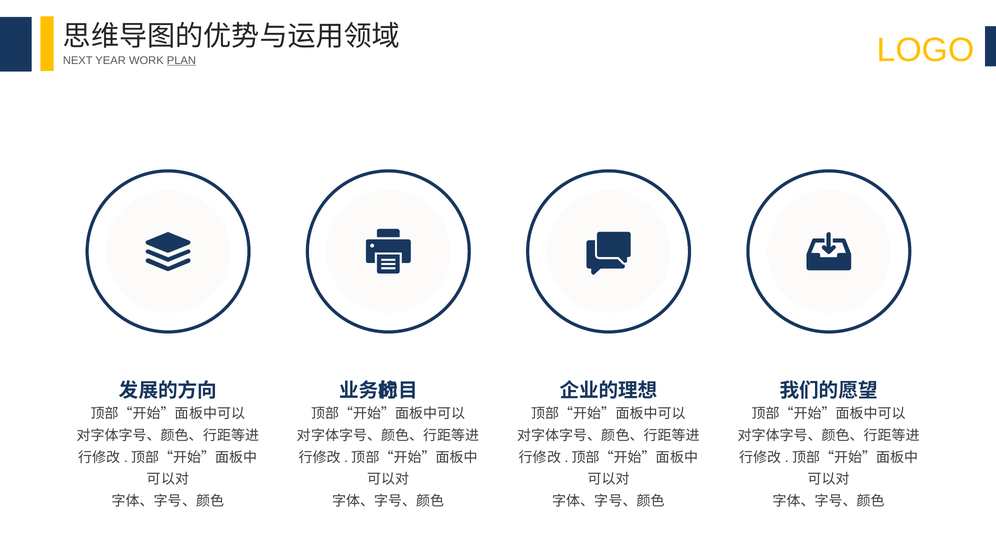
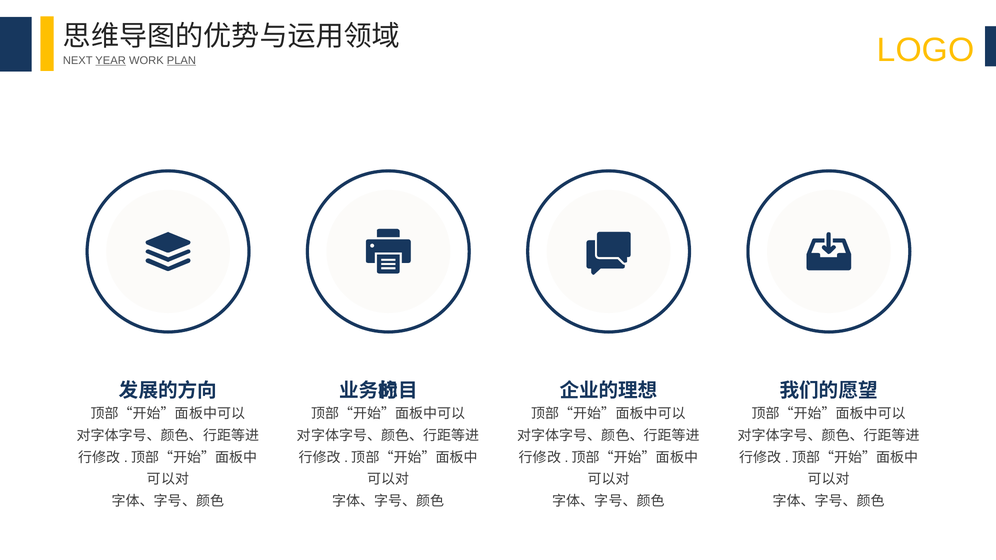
YEAR underline: none -> present (111, 60)
